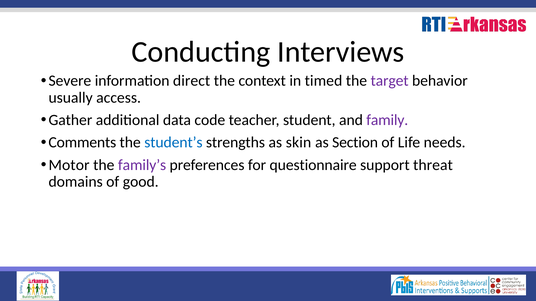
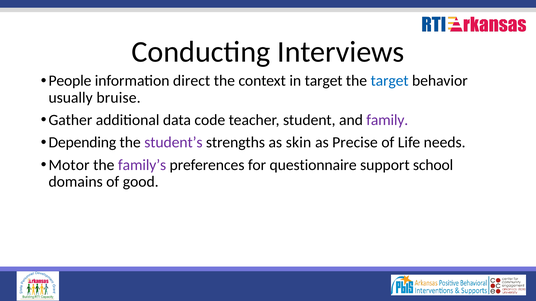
Severe: Severe -> People (70, 81)
in timed: timed -> target (324, 81)
target colour: purple -> blue (390, 81)
access: access -> bruise (119, 98)
Comments: Comments -> Depending (82, 143)
student’s colour: blue -> purple (173, 143)
Section: Section -> Precise (355, 143)
threat: threat -> school (433, 165)
